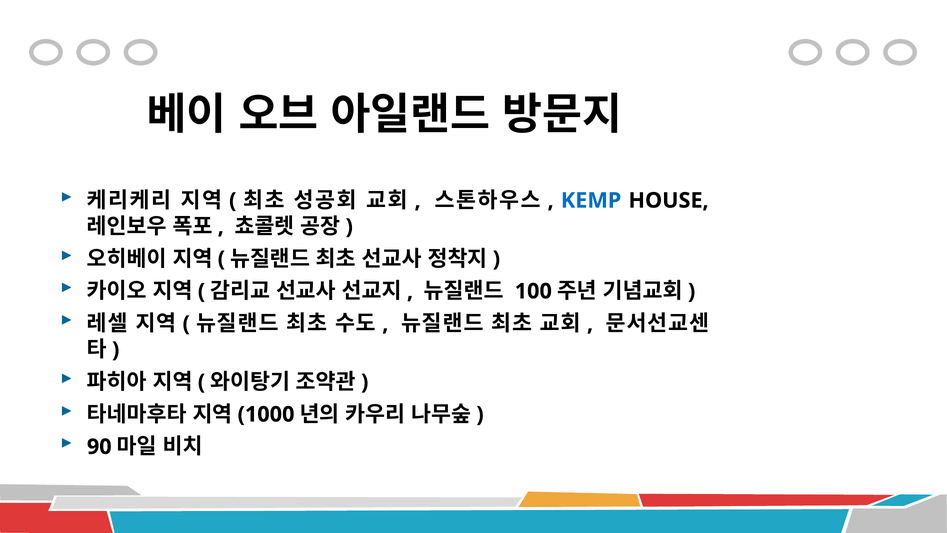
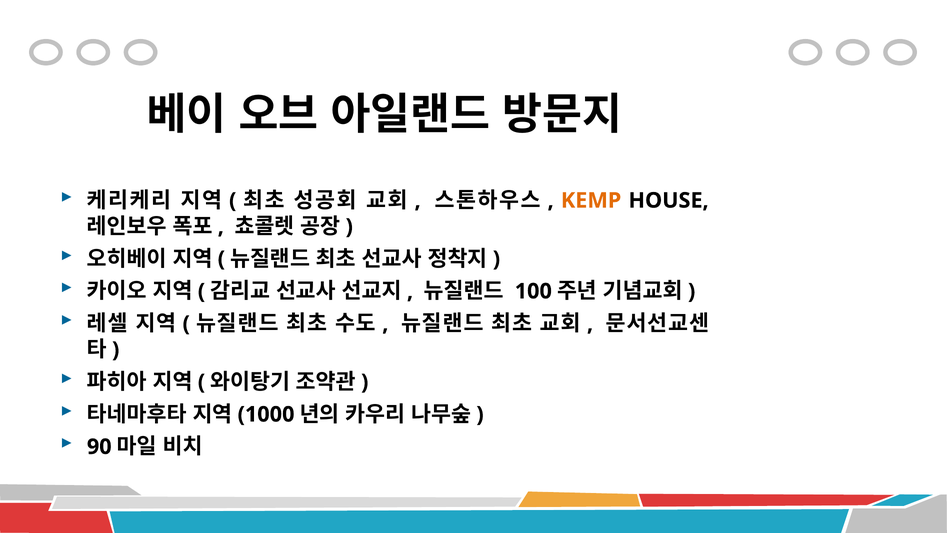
KEMP colour: blue -> orange (591, 200)
